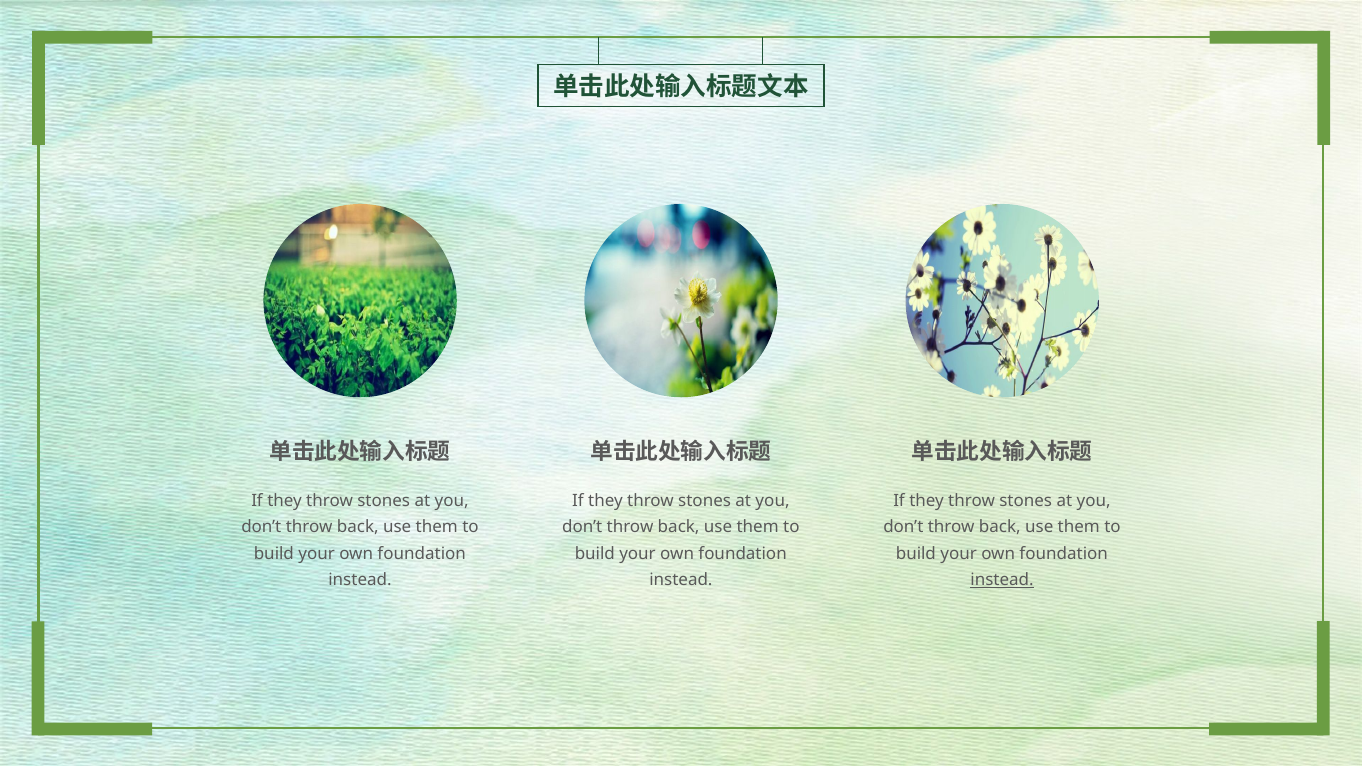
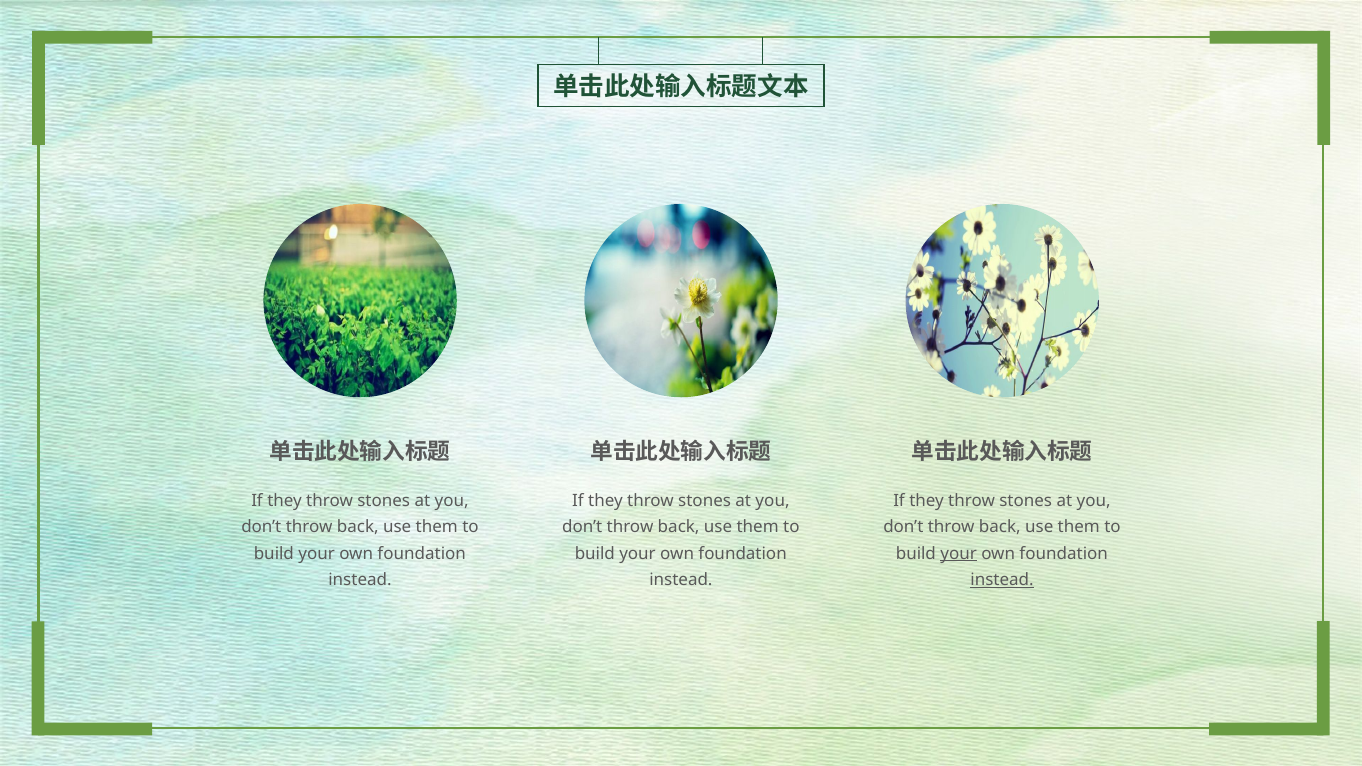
your underline: none -> present (959, 554)
